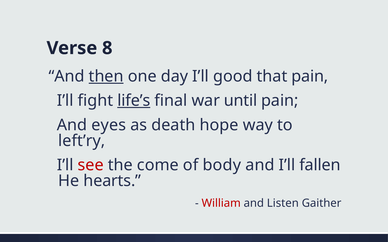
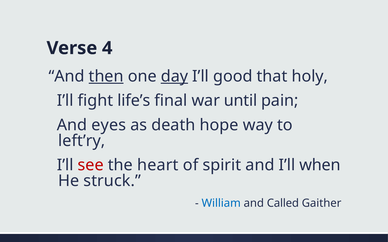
8: 8 -> 4 (107, 48)
day underline: none -> present (174, 76)
that pain: pain -> holy (310, 76)
life’s underline: present -> none (134, 101)
come: come -> heart (158, 165)
body: body -> spirit (222, 165)
fallen: fallen -> when (320, 165)
hearts: hearts -> struck (112, 181)
William colour: red -> blue (221, 203)
Listen: Listen -> Called (283, 203)
